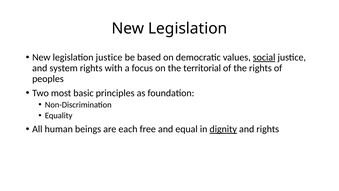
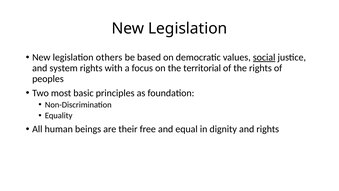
legislation justice: justice -> others (109, 57)
each: each -> their (128, 129)
dignity underline: present -> none (223, 129)
